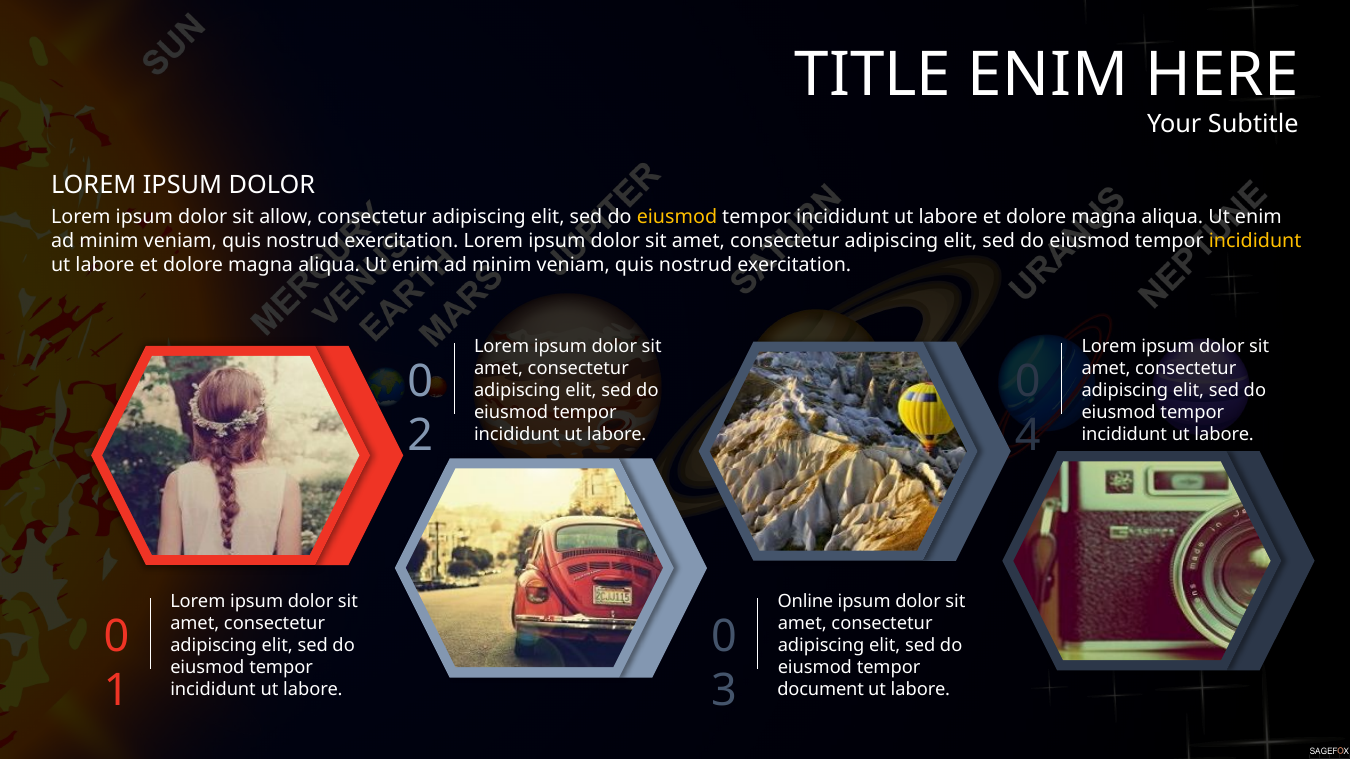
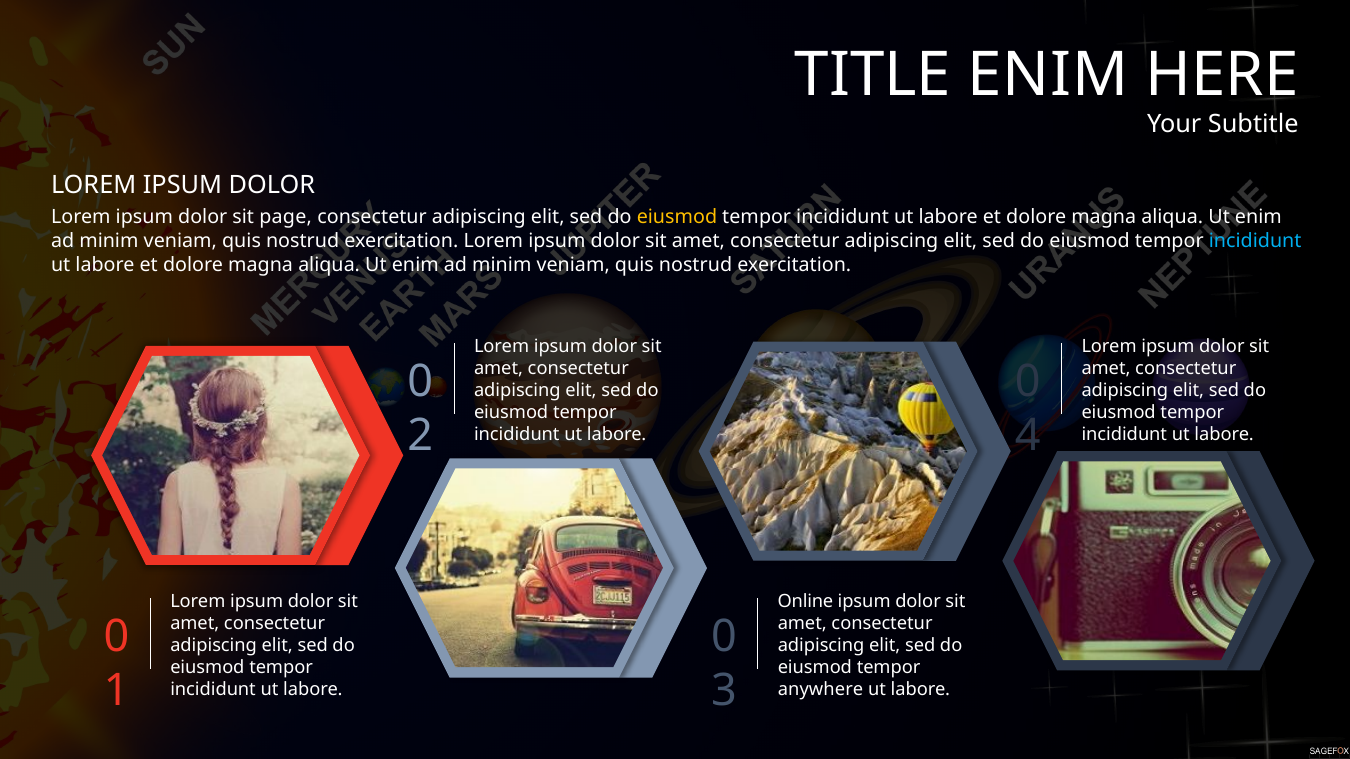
allow: allow -> page (286, 217)
incididunt colour: yellow -> light blue (1255, 241)
document: document -> anywhere (821, 690)
